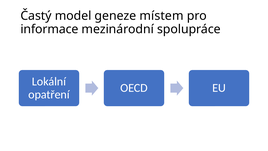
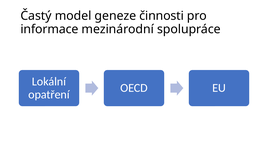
místem: místem -> činnosti (162, 16)
